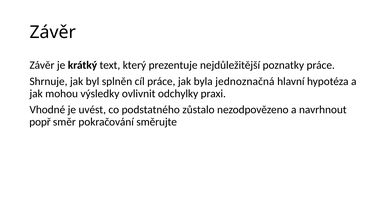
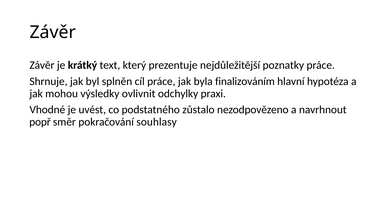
jednoznačná: jednoznačná -> finalizováním (245, 82)
směrujte: směrujte -> souhlasy (157, 122)
